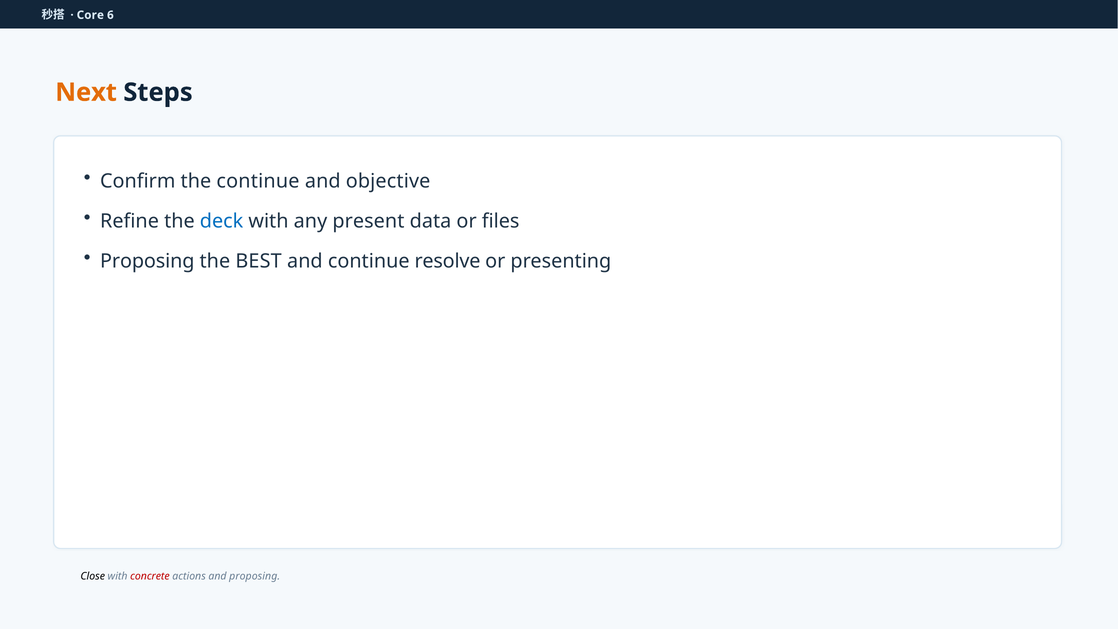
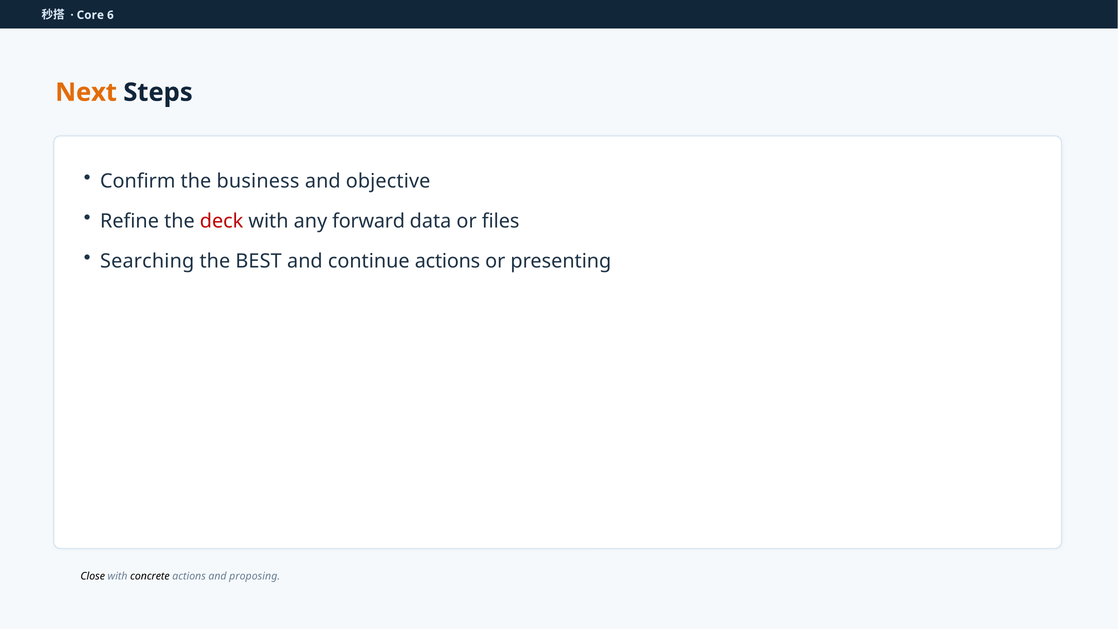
the continue: continue -> business (258, 181)
deck colour: blue -> red (222, 221)
present: present -> forward (369, 221)
Proposing: Proposing -> Searching (147, 261)
continue resolve: resolve -> actions (447, 261)
concrete colour: red -> black (150, 576)
